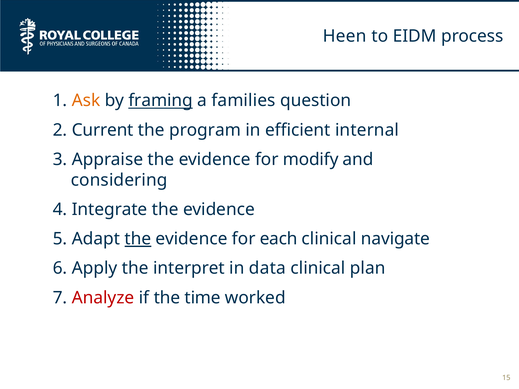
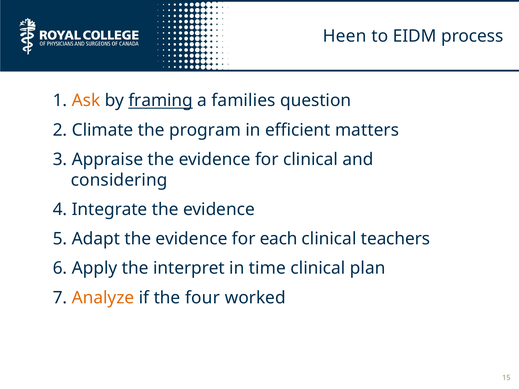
Current: Current -> Climate (103, 130)
internal: internal -> matters (367, 130)
for modify: modify -> clinical (311, 159)
the underline: present -> none (138, 239)
navigate: navigate -> teachers (395, 239)
data: data -> time (267, 268)
Analyze colour: red -> orange (103, 298)
time: time -> four (203, 298)
